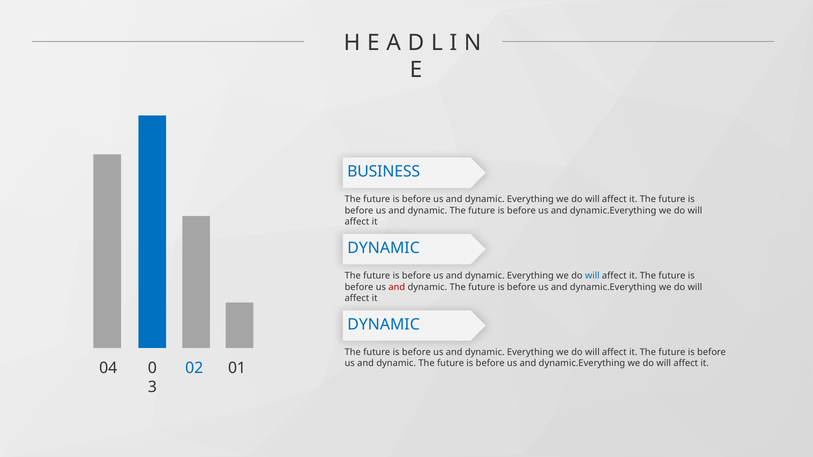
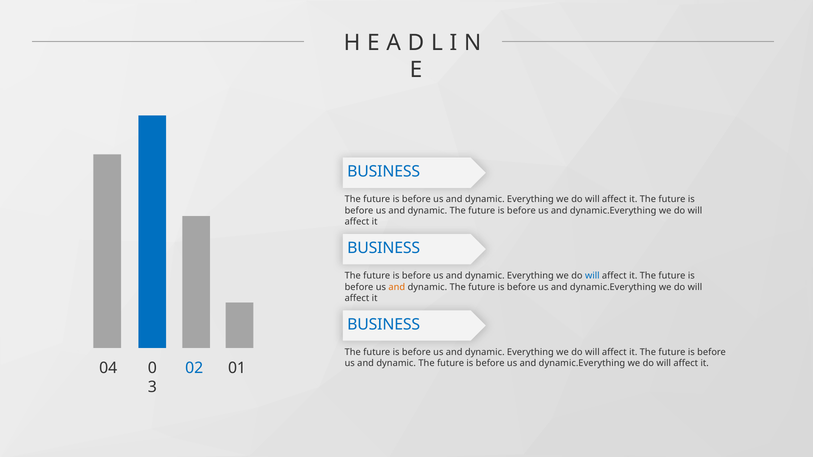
DYNAMIC: DYNAMIC -> BUSINESS (384, 248)
and colour: red -> orange (397, 287)
DYNAMIC: DYNAMIC -> BUSINESS (384, 325)
